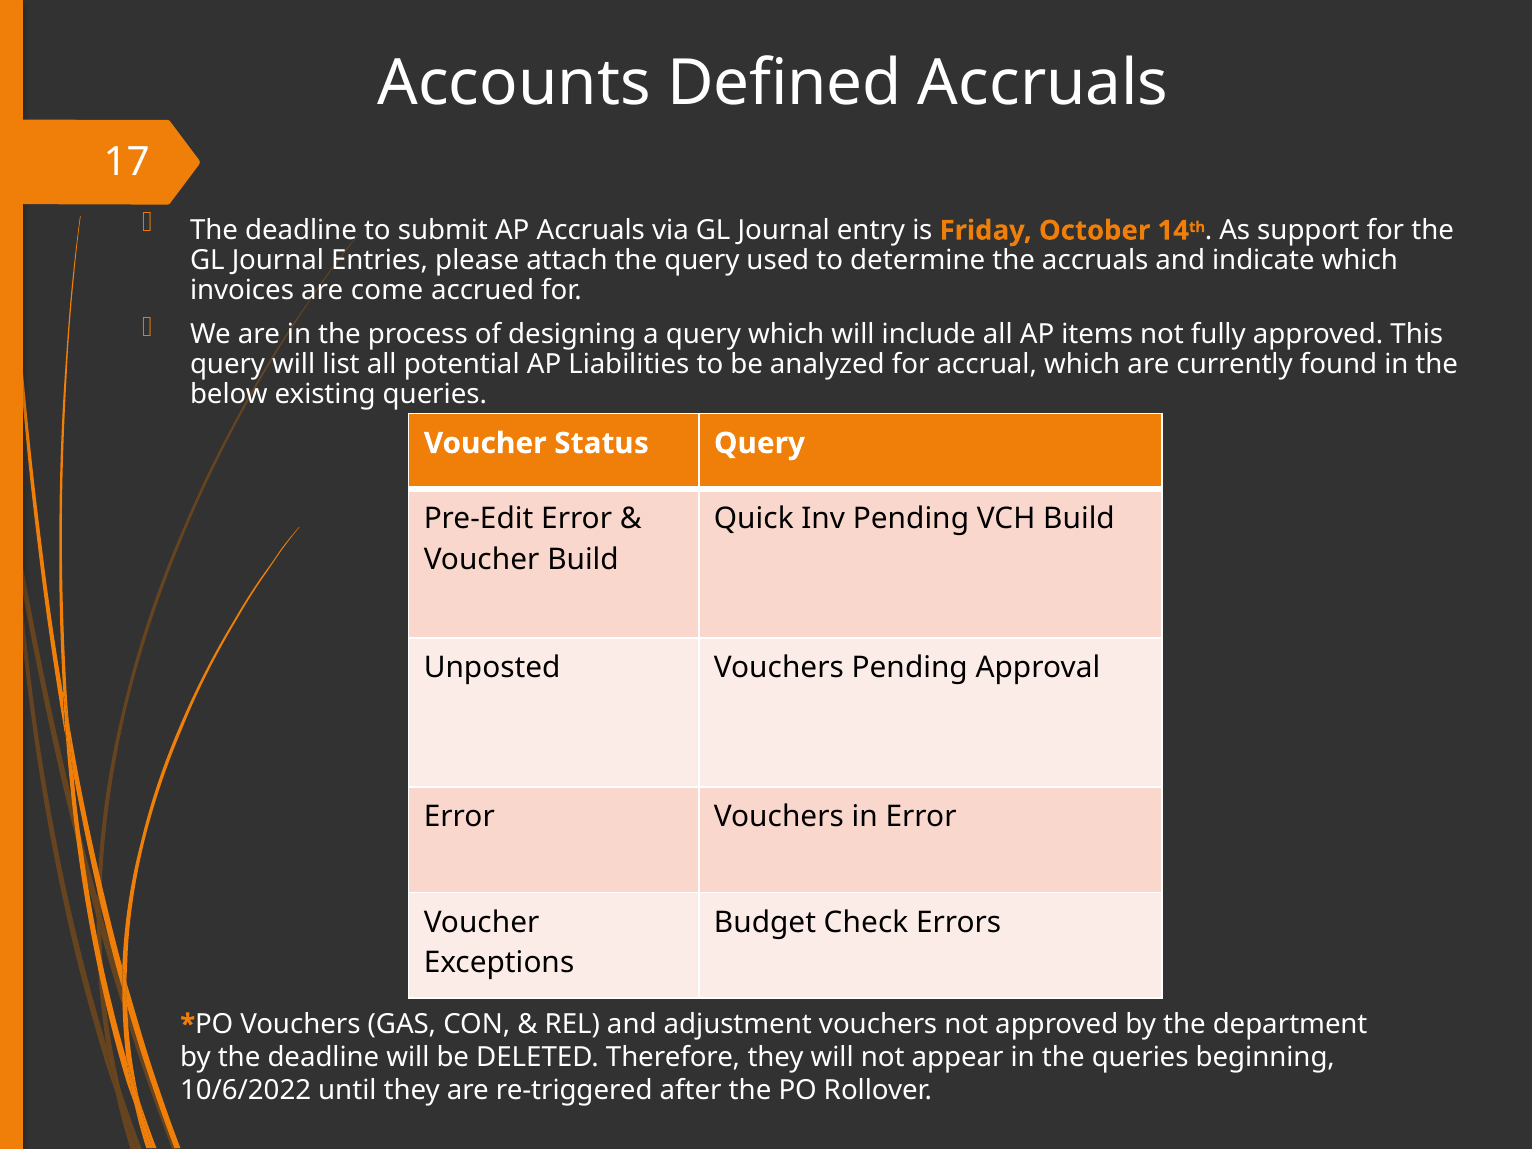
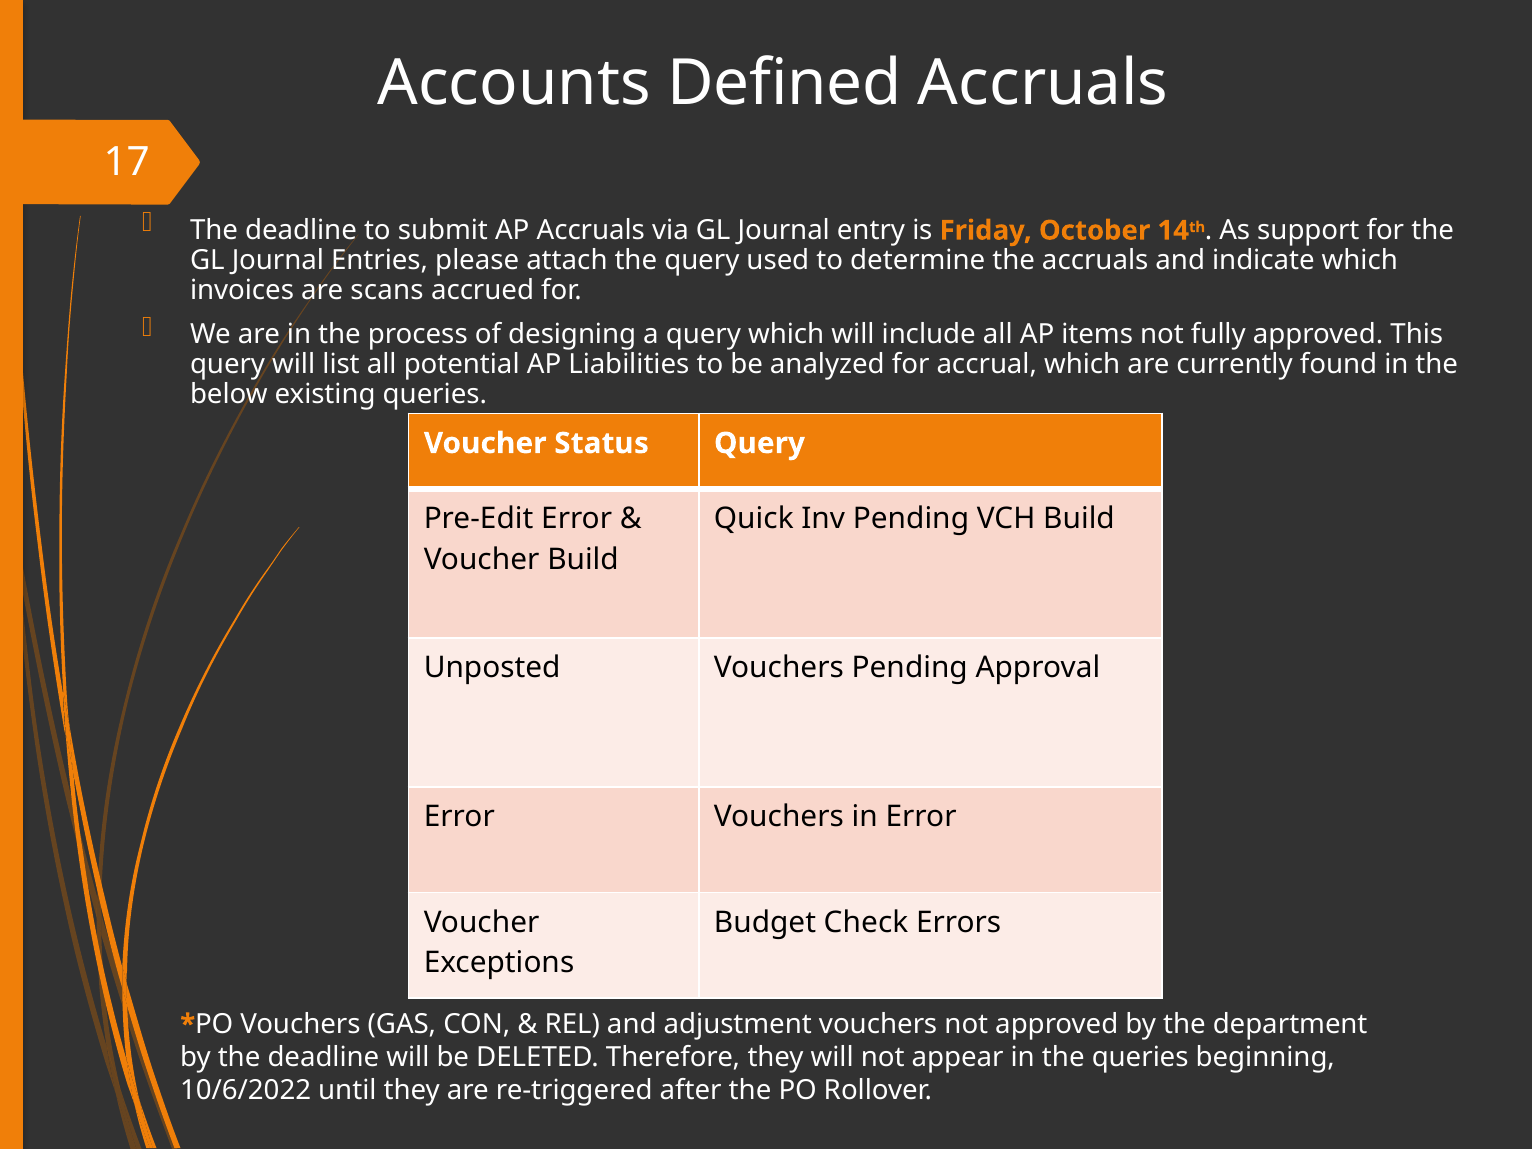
come: come -> scans (387, 290)
